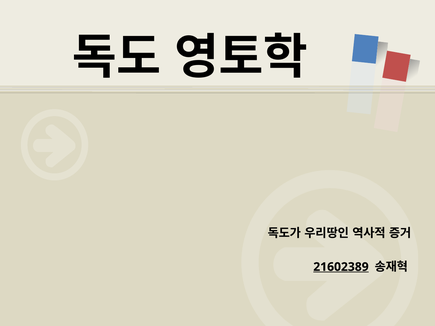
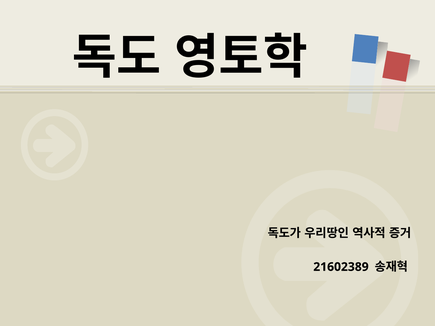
21602389 underline: present -> none (341, 267)
